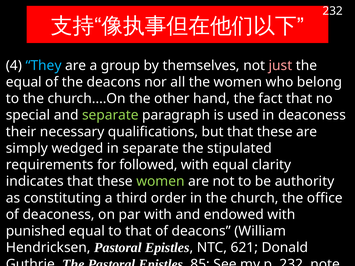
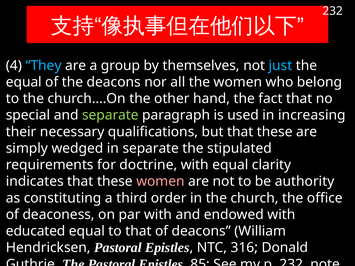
just colour: pink -> light blue (280, 66)
in deaconess: deaconess -> increasing (312, 115)
followed: followed -> doctrine (148, 165)
women colour: light green -> pink (160, 182)
punished: punished -> educated (36, 231)
621: 621 -> 316 (244, 248)
